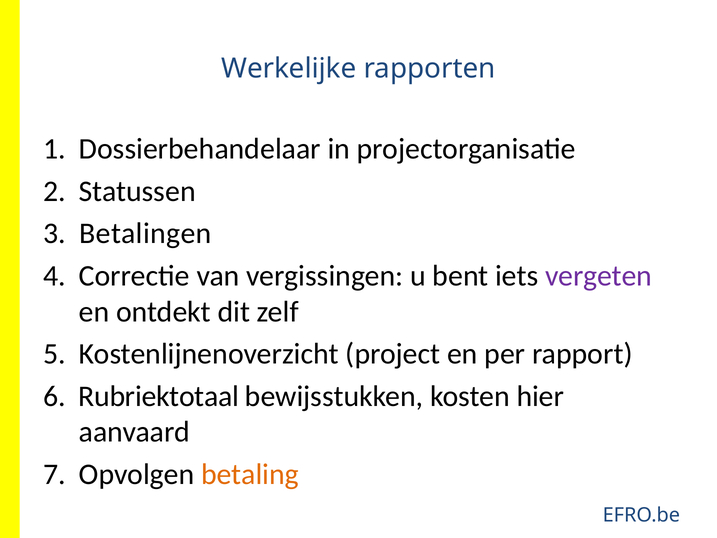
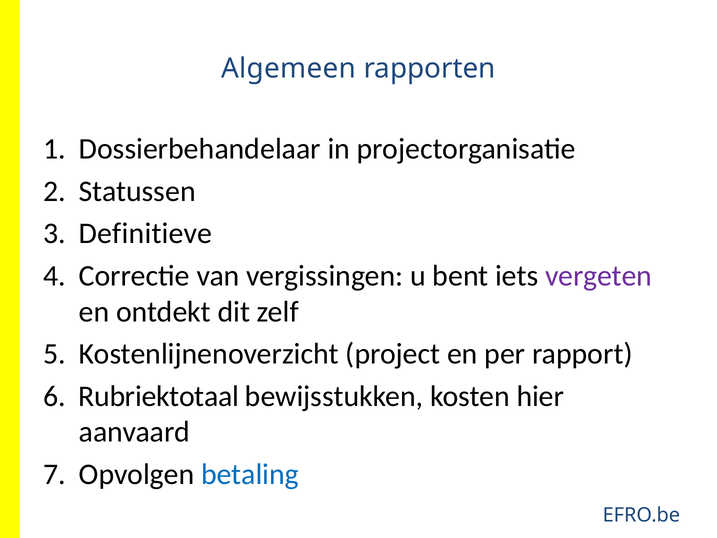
Werkelijke: Werkelijke -> Algemeen (289, 68)
Betalingen: Betalingen -> Definitieve (145, 234)
betaling colour: orange -> blue (250, 474)
